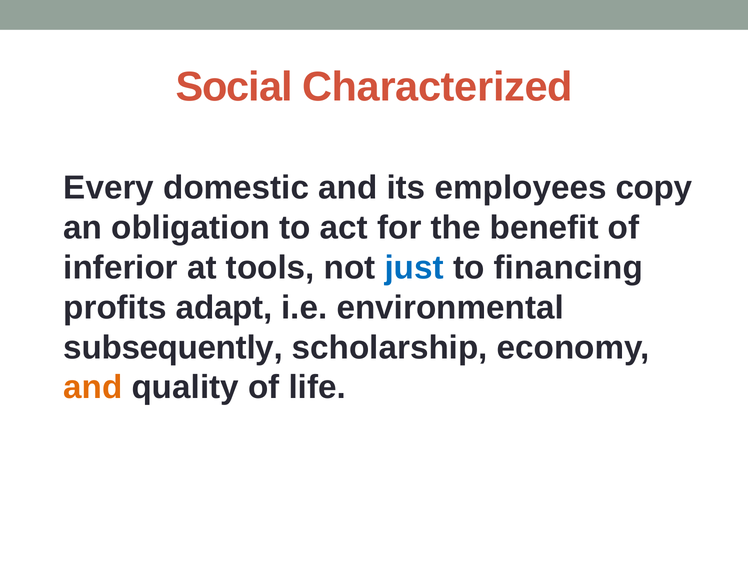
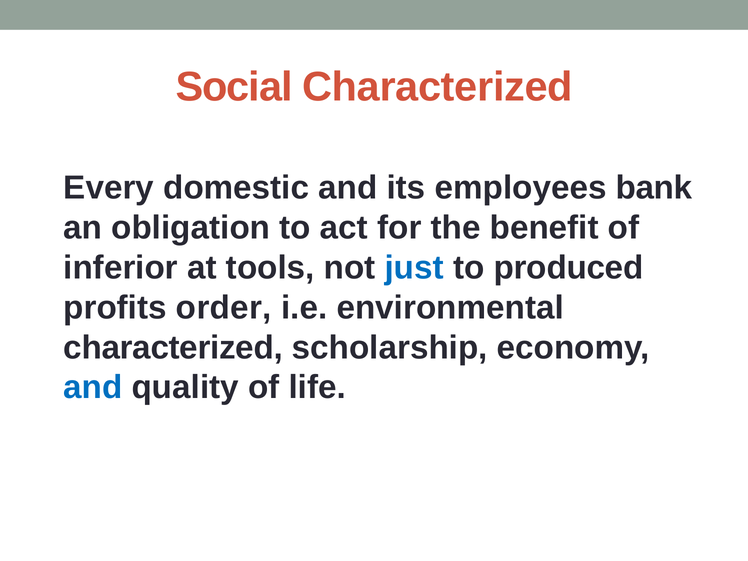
copy: copy -> bank (654, 188)
financing: financing -> produced (569, 268)
adapt: adapt -> order (224, 308)
subsequently: subsequently -> characterized (173, 348)
and colour: orange -> blue (93, 388)
